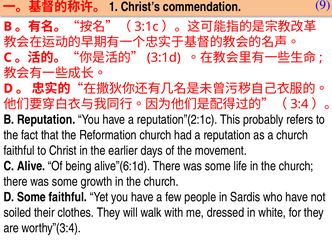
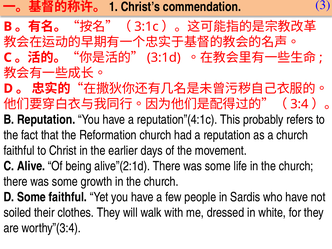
9: 9 -> 3 (323, 5)
reputation”(2:1c: reputation”(2:1c -> reputation”(4:1c (177, 120)
alive”(6:1d: alive”(6:1d -> alive”(2:1d (122, 166)
